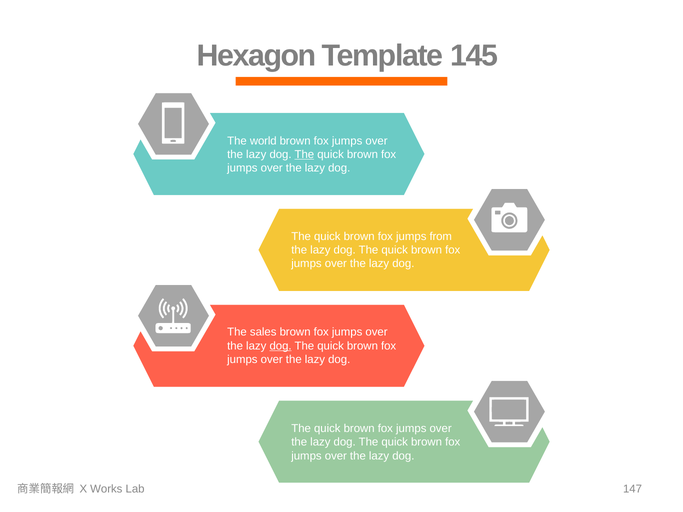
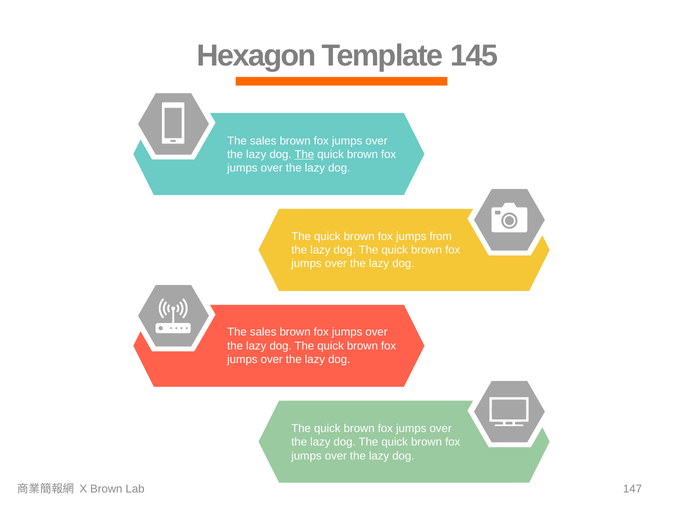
world: world -> sales (263, 141)
dog underline: present -> none (281, 346)
X Works: Works -> Brown (106, 489)
